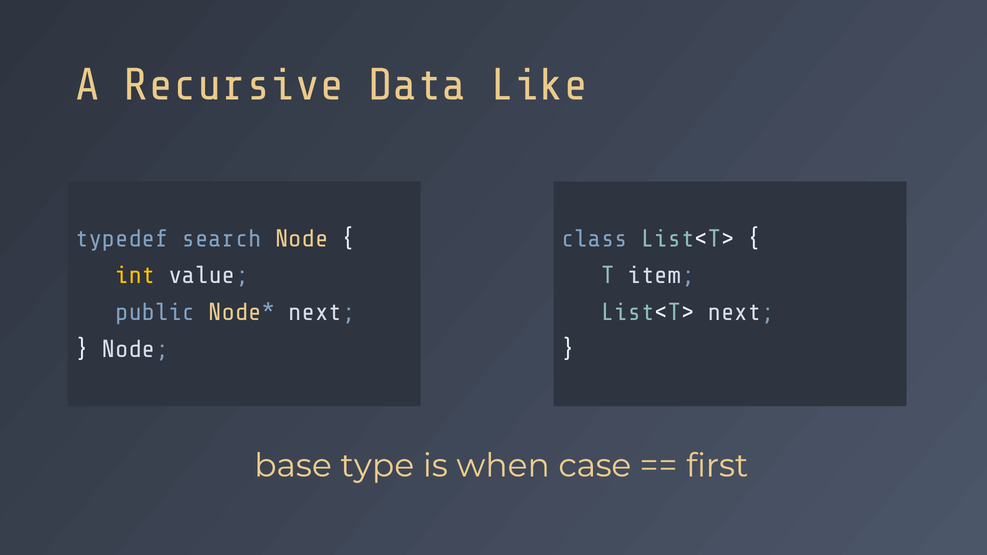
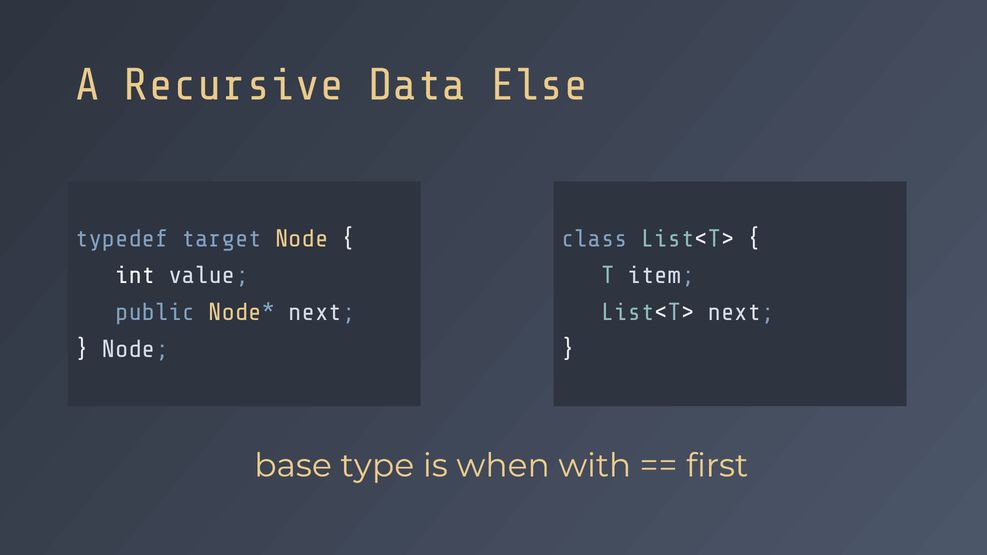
Like: Like -> Else (539, 85)
search: search -> target (222, 238)
int colour: yellow -> white (135, 275)
case: case -> with (595, 466)
